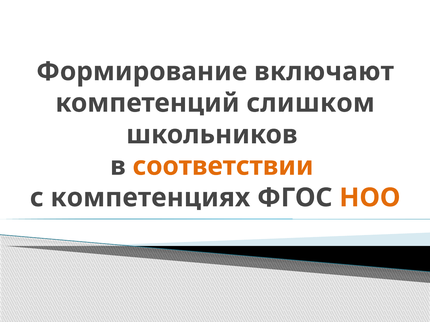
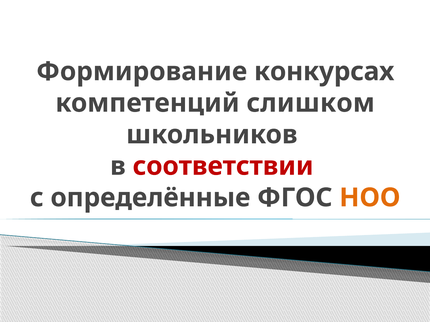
включают: включают -> конкурсах (324, 72)
соответствии colour: orange -> red (223, 166)
компетенциях: компетенциях -> определённые (150, 198)
